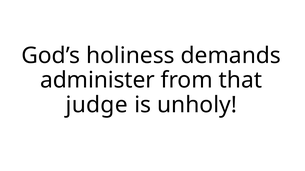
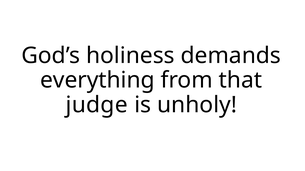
administer: administer -> everything (97, 80)
